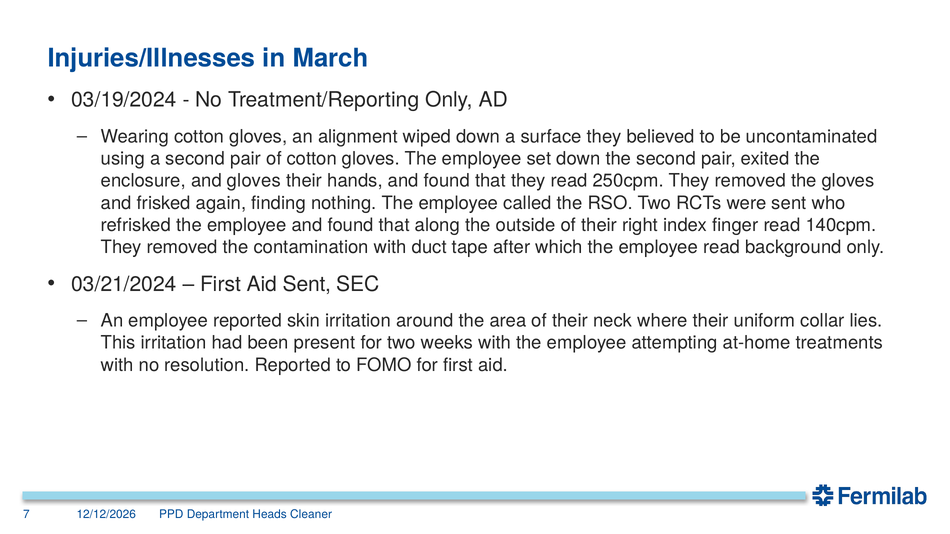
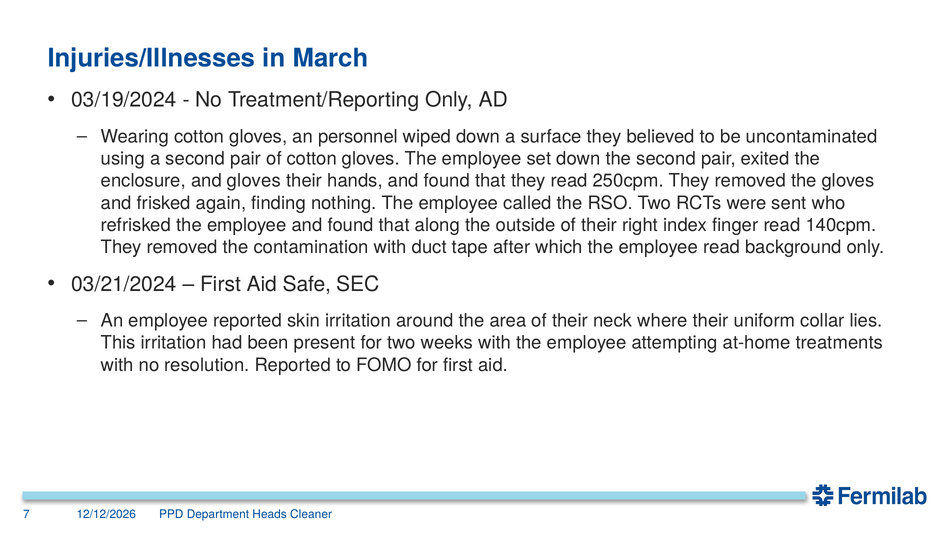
alignment: alignment -> personnel (358, 137)
Aid Sent: Sent -> Safe (307, 284)
